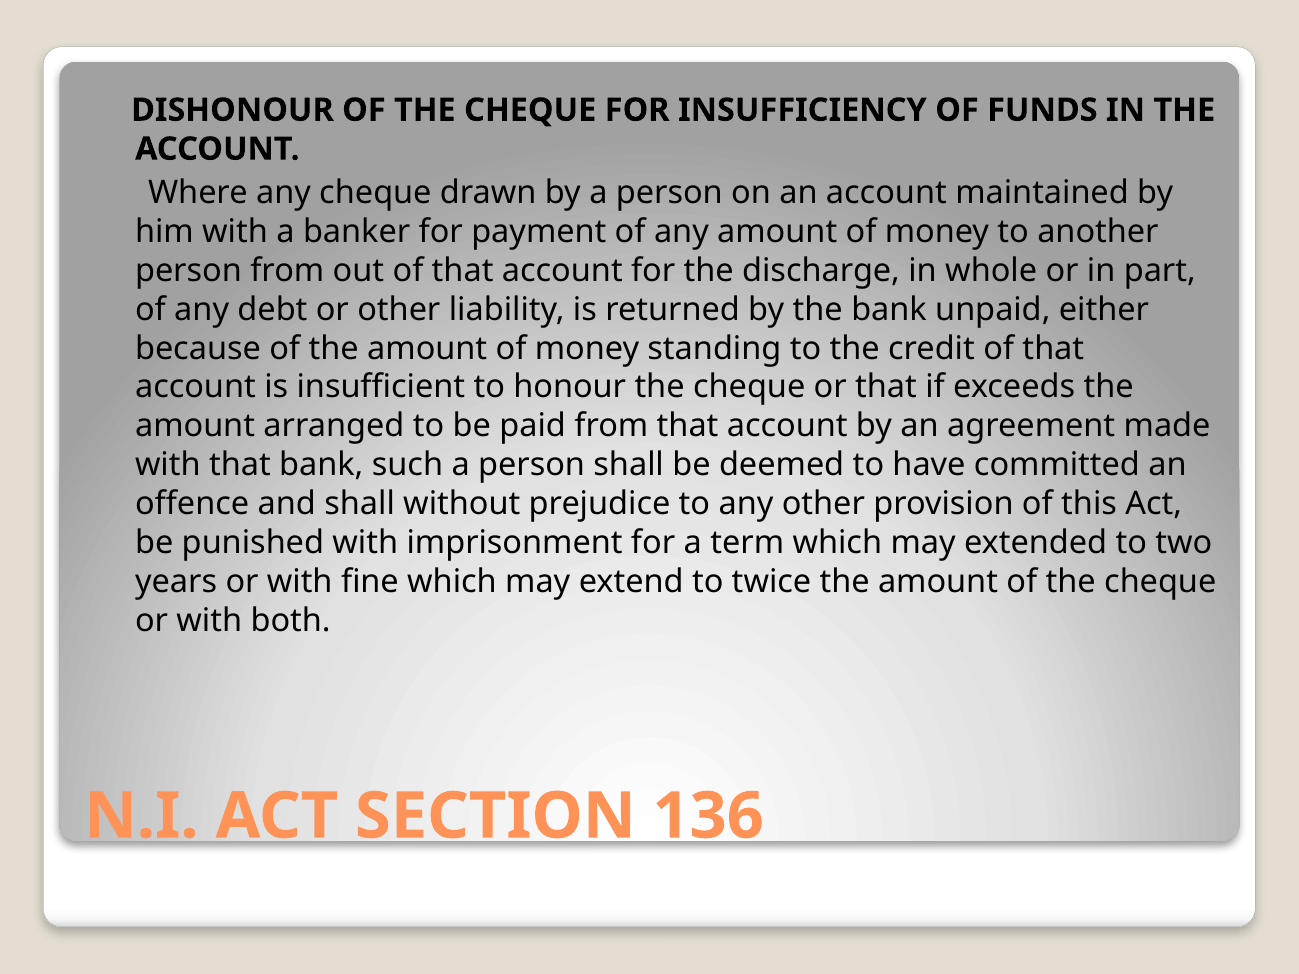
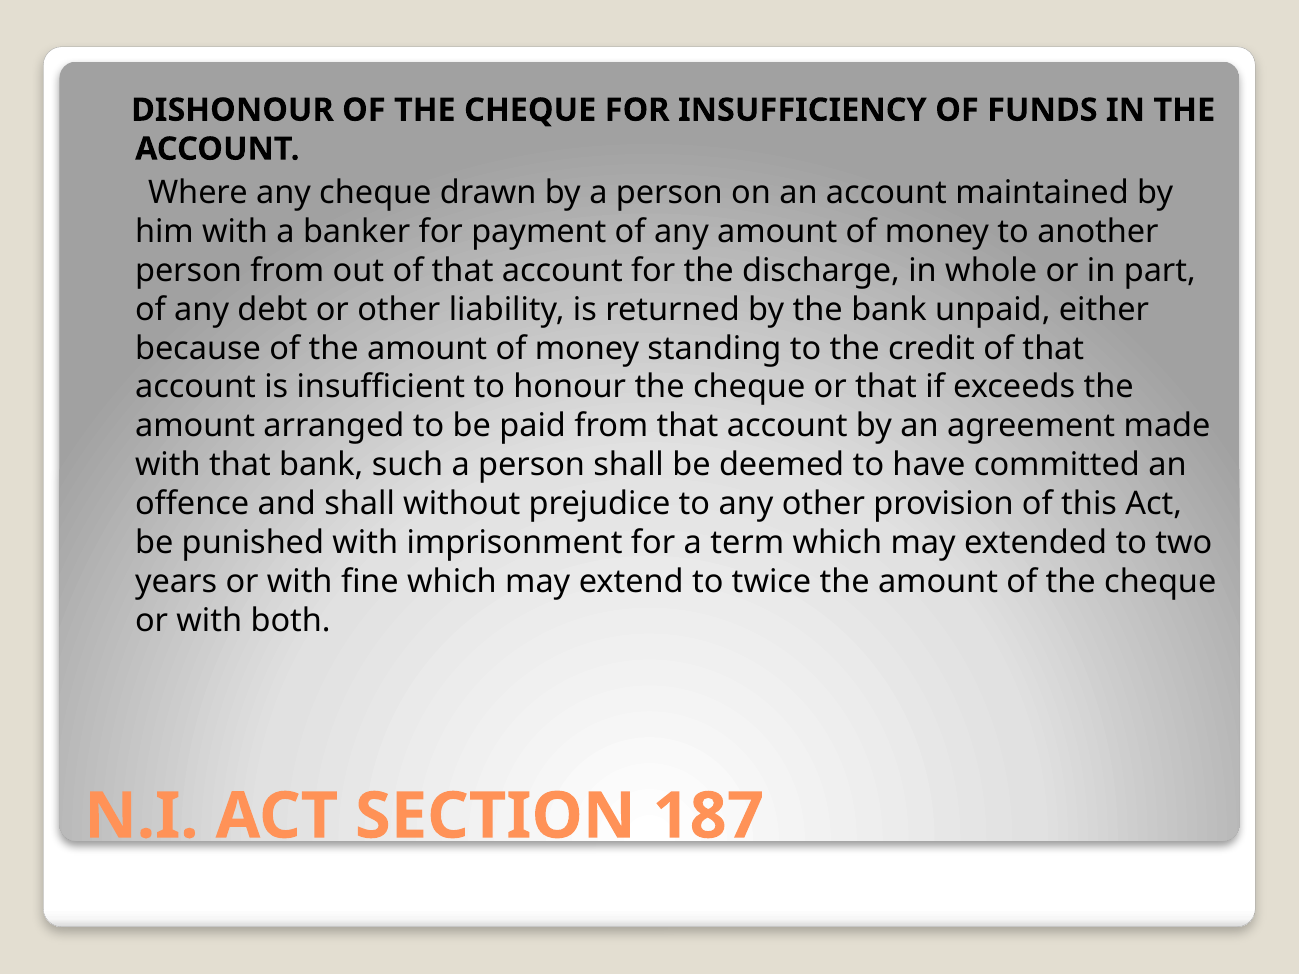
136: 136 -> 187 (708, 816)
